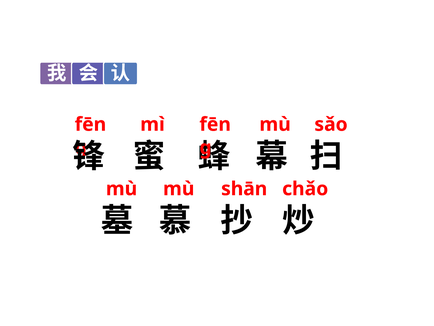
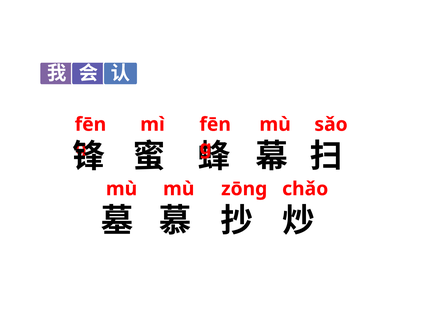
shān: shān -> zōng (244, 189)
